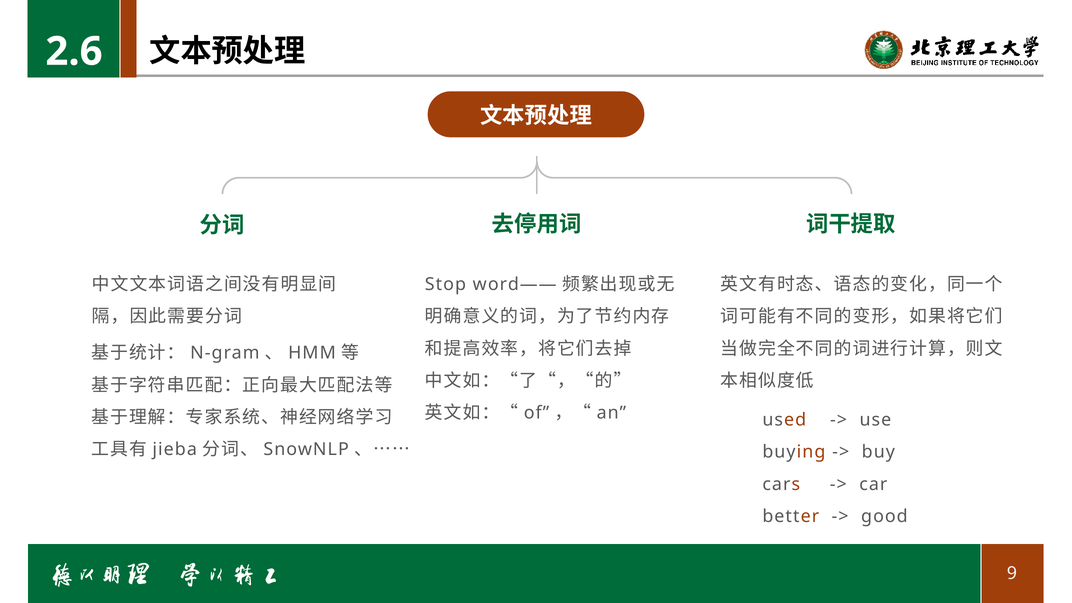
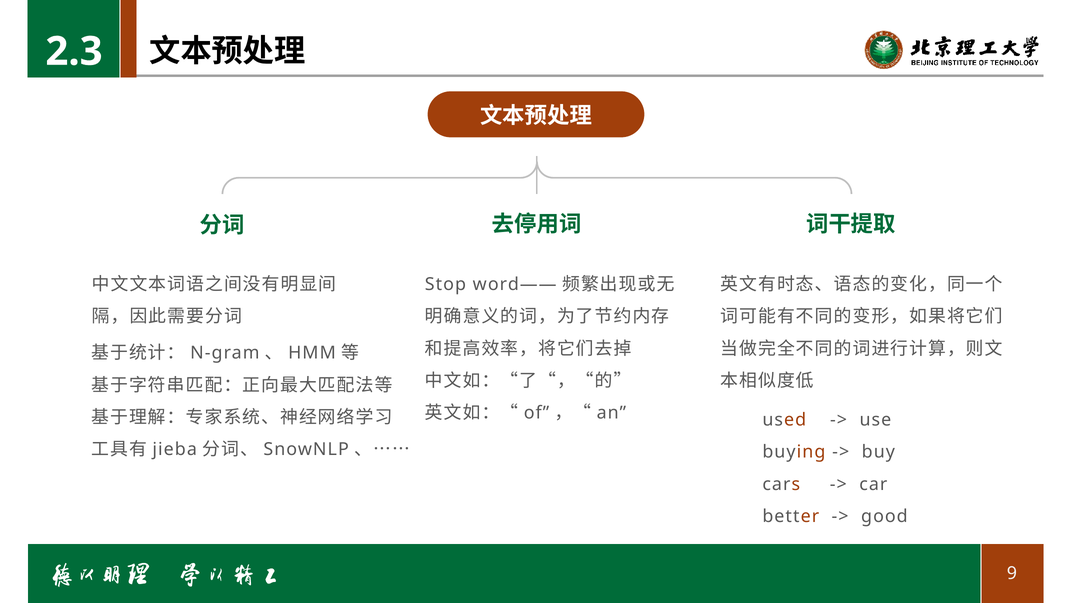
2.6: 2.6 -> 2.3 (74, 52)
